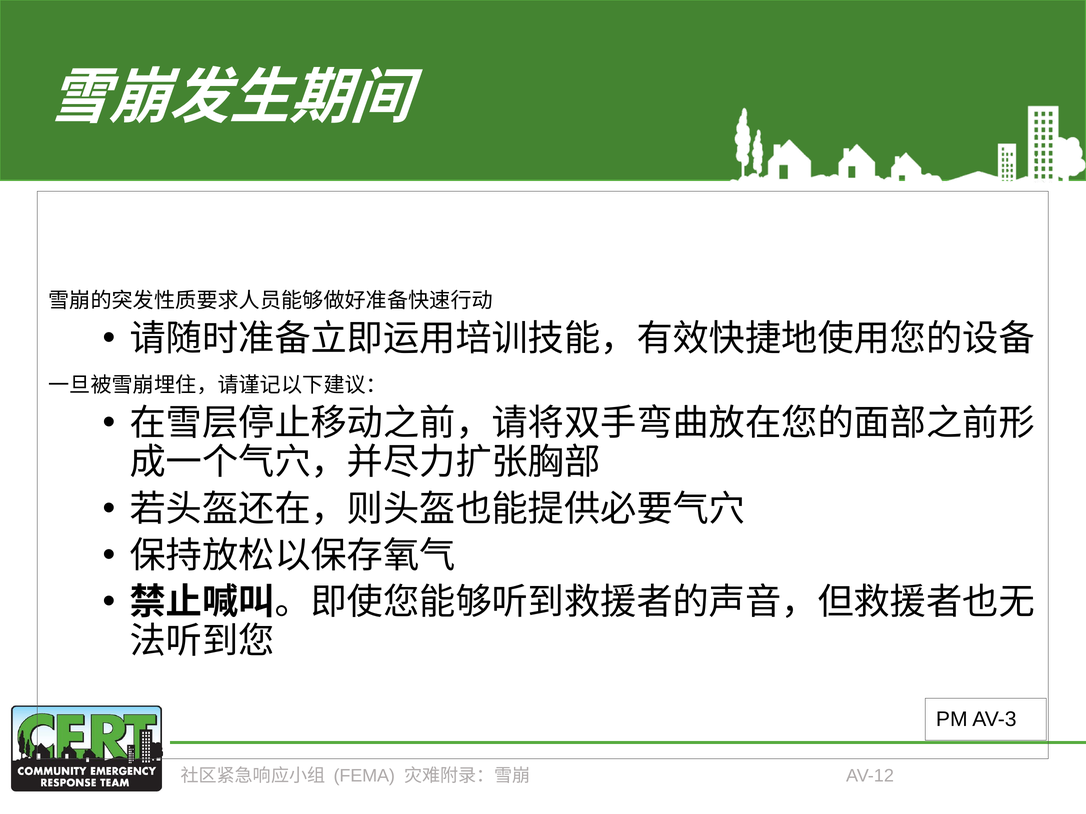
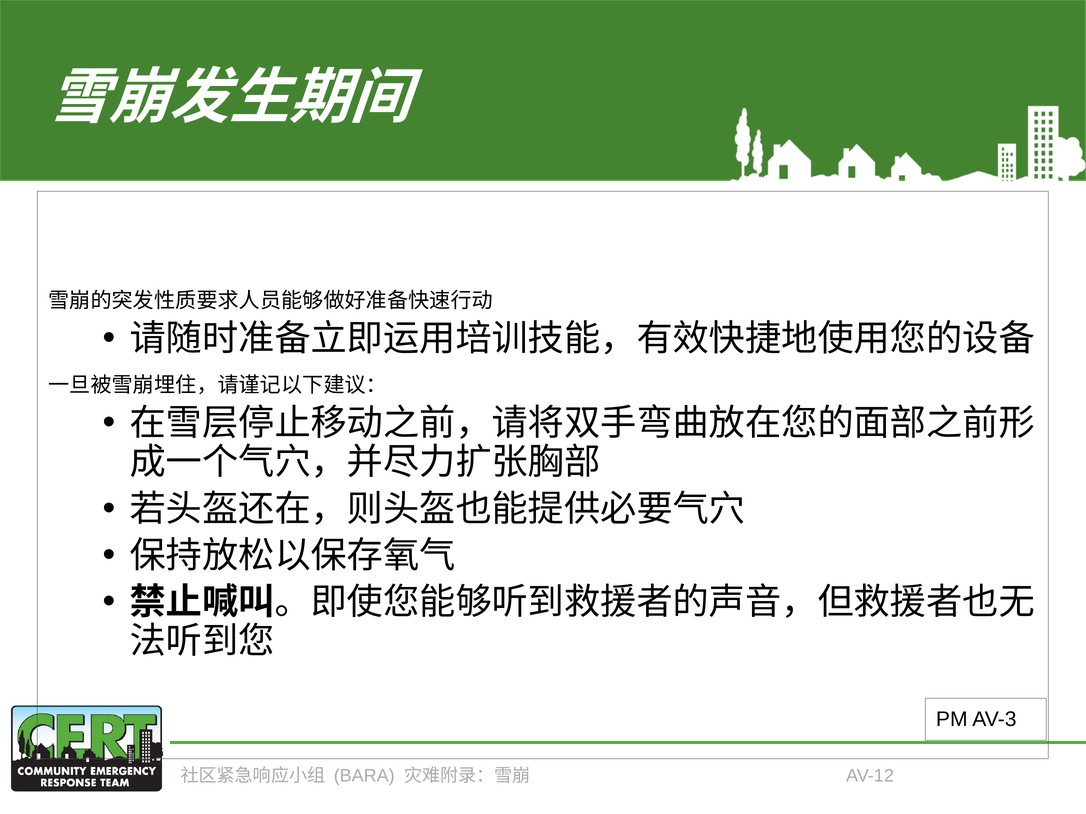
FEMA: FEMA -> BARA (364, 776)
